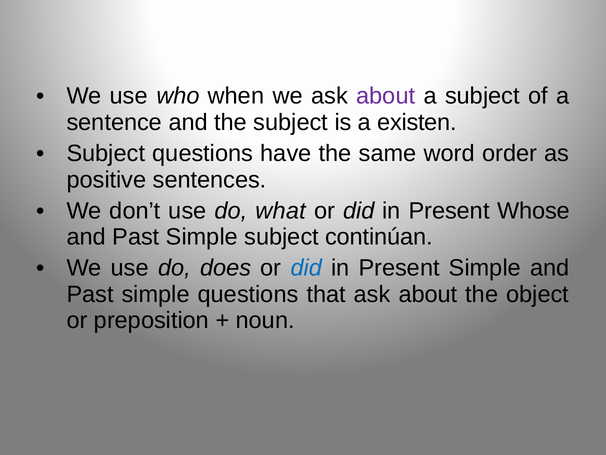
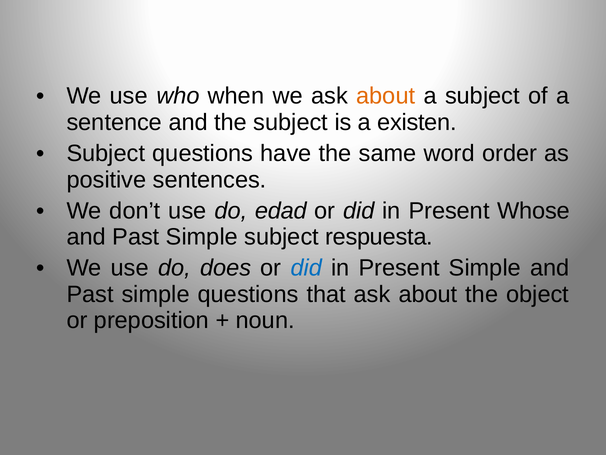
about colour: purple -> orange (386, 96)
what: what -> edad (281, 211)
continúan: continúan -> respuesta (379, 237)
